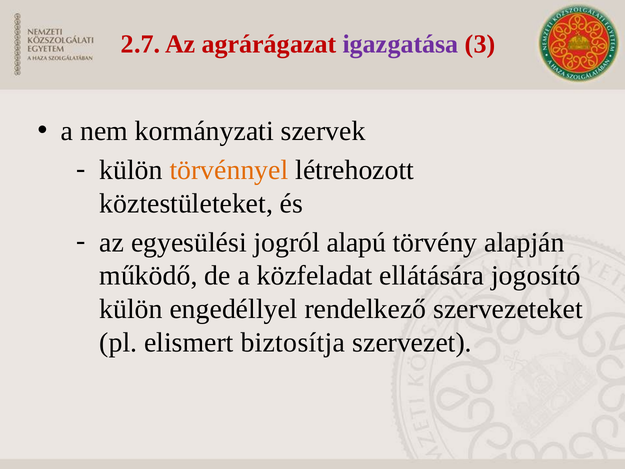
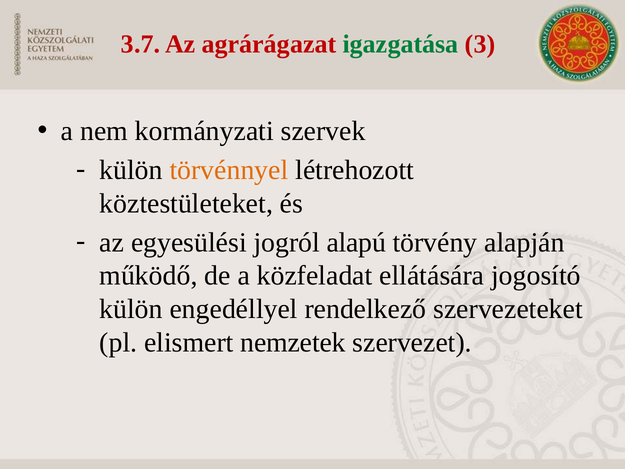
2.7: 2.7 -> 3.7 (141, 44)
igazgatása colour: purple -> green (401, 44)
biztosítja: biztosítja -> nemzetek (293, 342)
